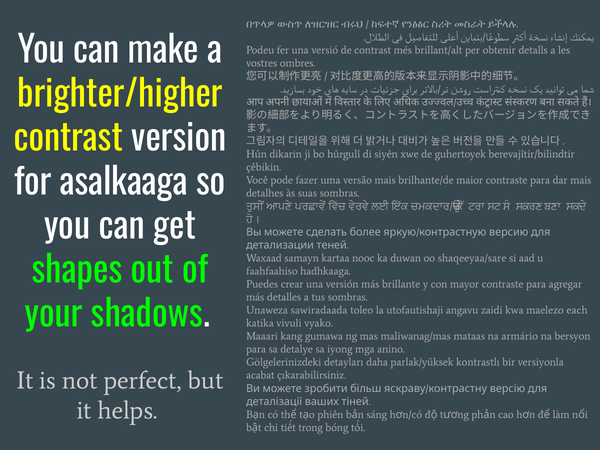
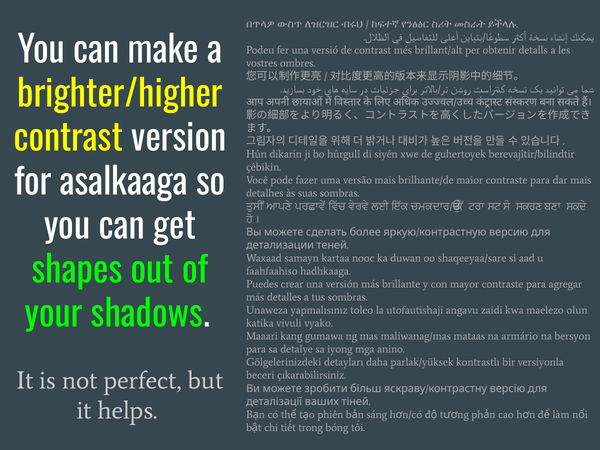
sawiradaada: sawiradaada -> yapmalısınız (319, 310)
each: each -> olun (577, 310)
acabat: acabat -> beceri (260, 375)
